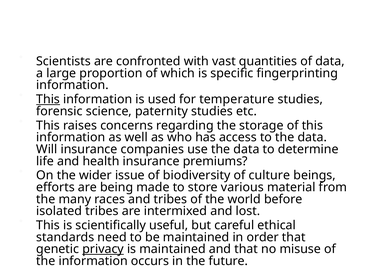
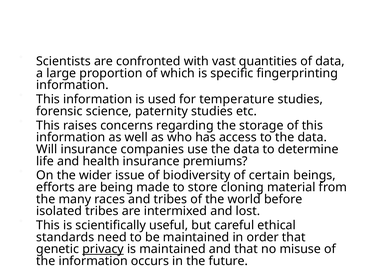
This underline: present -> none (48, 99)
culture: culture -> certain (269, 175)
various: various -> cloning (242, 187)
